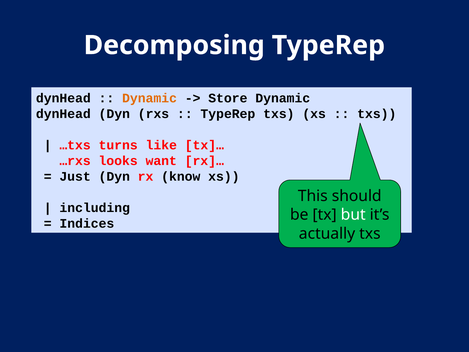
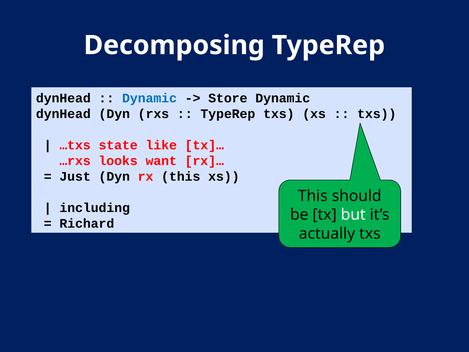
Dynamic colour: orange -> blue (150, 98)
turns: turns -> state (118, 145)
rx know: know -> this (181, 176)
Indices: Indices -> Richard (87, 223)
